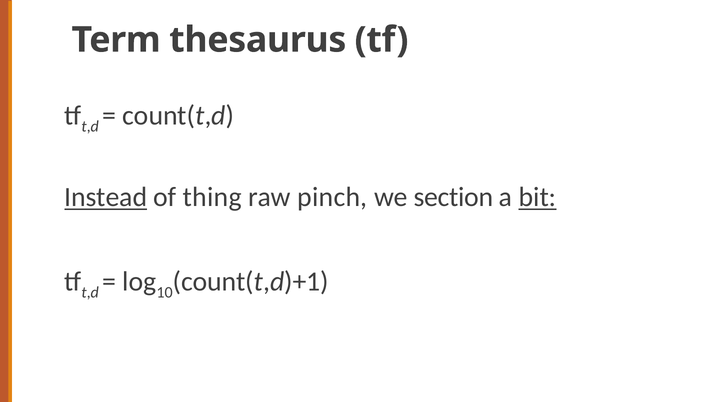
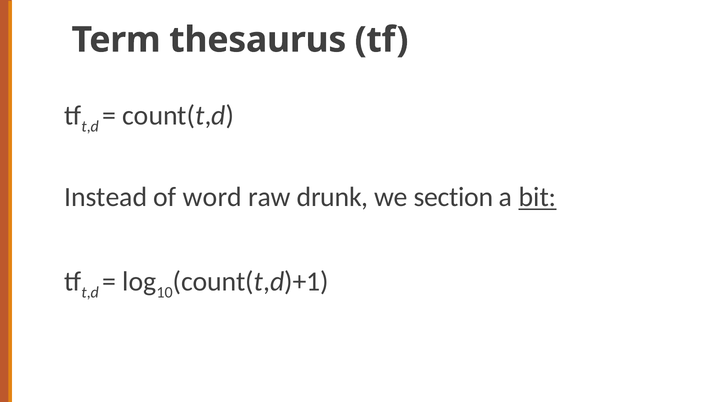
Instead underline: present -> none (106, 197)
thing: thing -> word (212, 197)
pinch: pinch -> drunk (333, 197)
